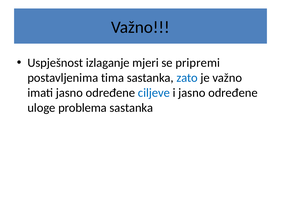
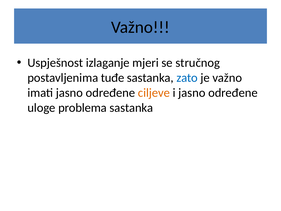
pripremi: pripremi -> stručnog (198, 63)
tima: tima -> tuđe (113, 78)
ciljeve colour: blue -> orange (154, 93)
